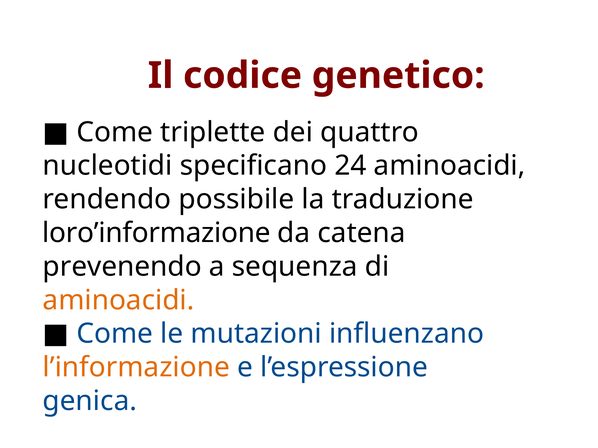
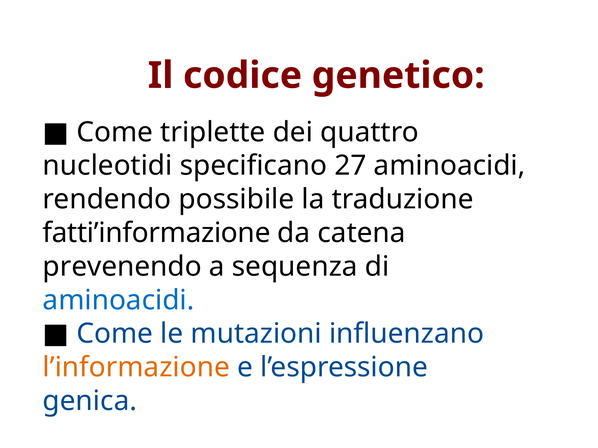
24: 24 -> 27 (350, 166)
loro’informazione: loro’informazione -> fatti’informazione (156, 233)
aminoacidi colour: orange -> blue (118, 300)
